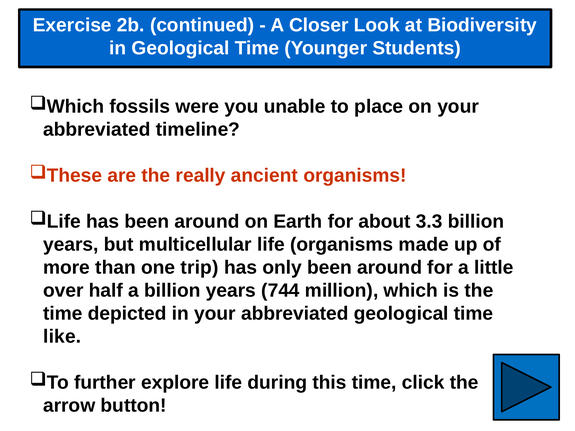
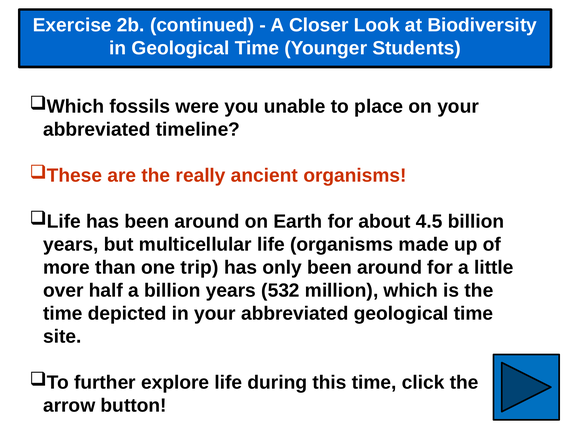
3.3: 3.3 -> 4.5 (429, 222)
744: 744 -> 532 (280, 291)
like: like -> site (62, 337)
